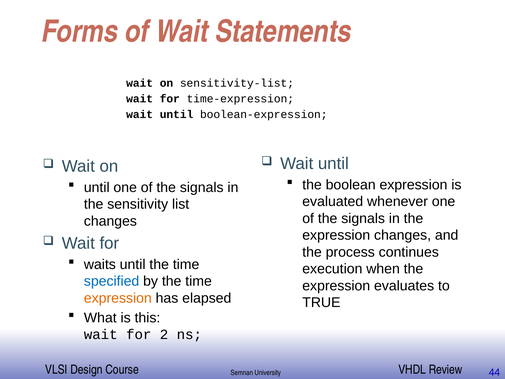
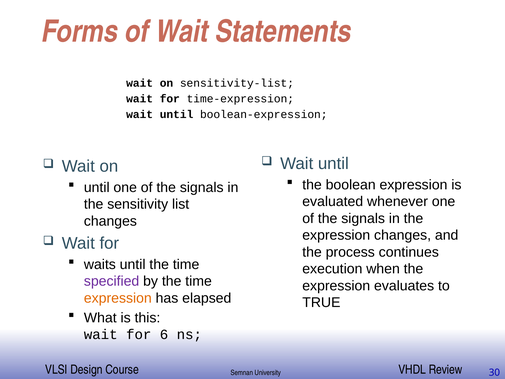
specified colour: blue -> purple (112, 281)
2: 2 -> 6 (164, 334)
44: 44 -> 30 (494, 372)
